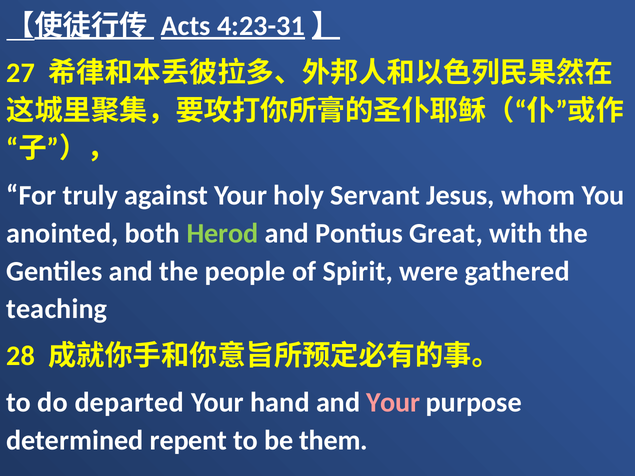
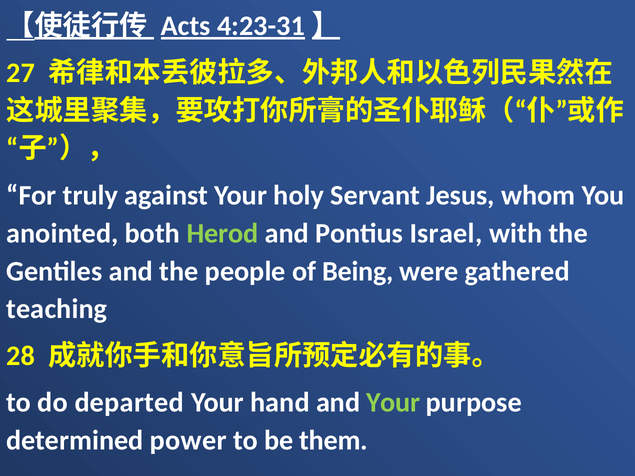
Great: Great -> Israel (446, 233)
Spirit: Spirit -> Being (358, 271)
Your colour: pink -> light green (393, 403)
repent: repent -> power (188, 441)
